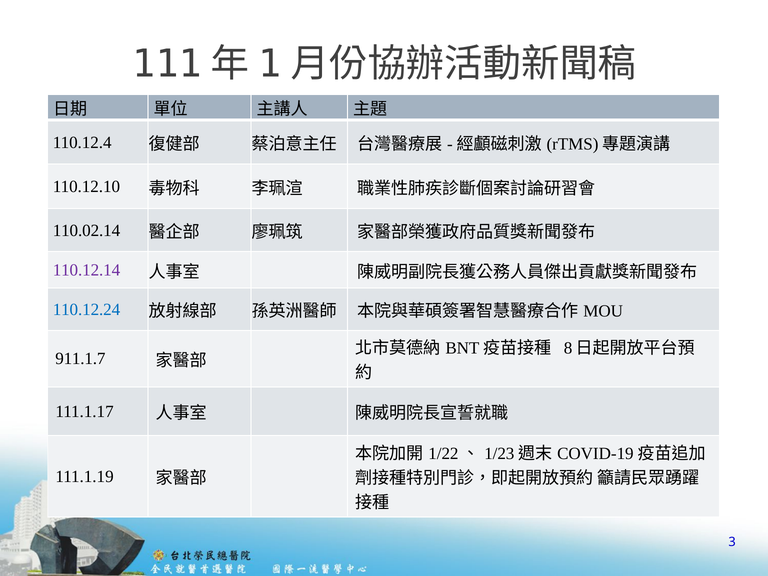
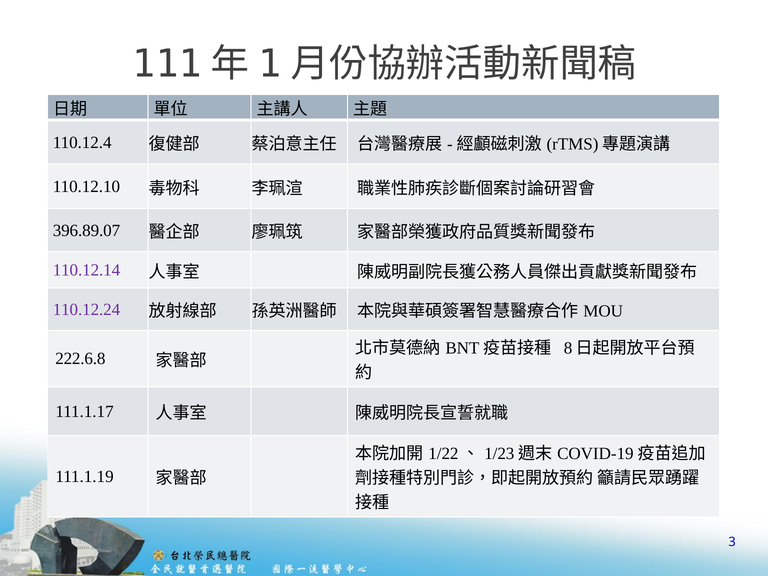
110.02.14: 110.02.14 -> 396.89.07 (86, 231)
110.12.24 colour: blue -> purple (86, 310)
911.1.7: 911.1.7 -> 222.6.8 (80, 359)
